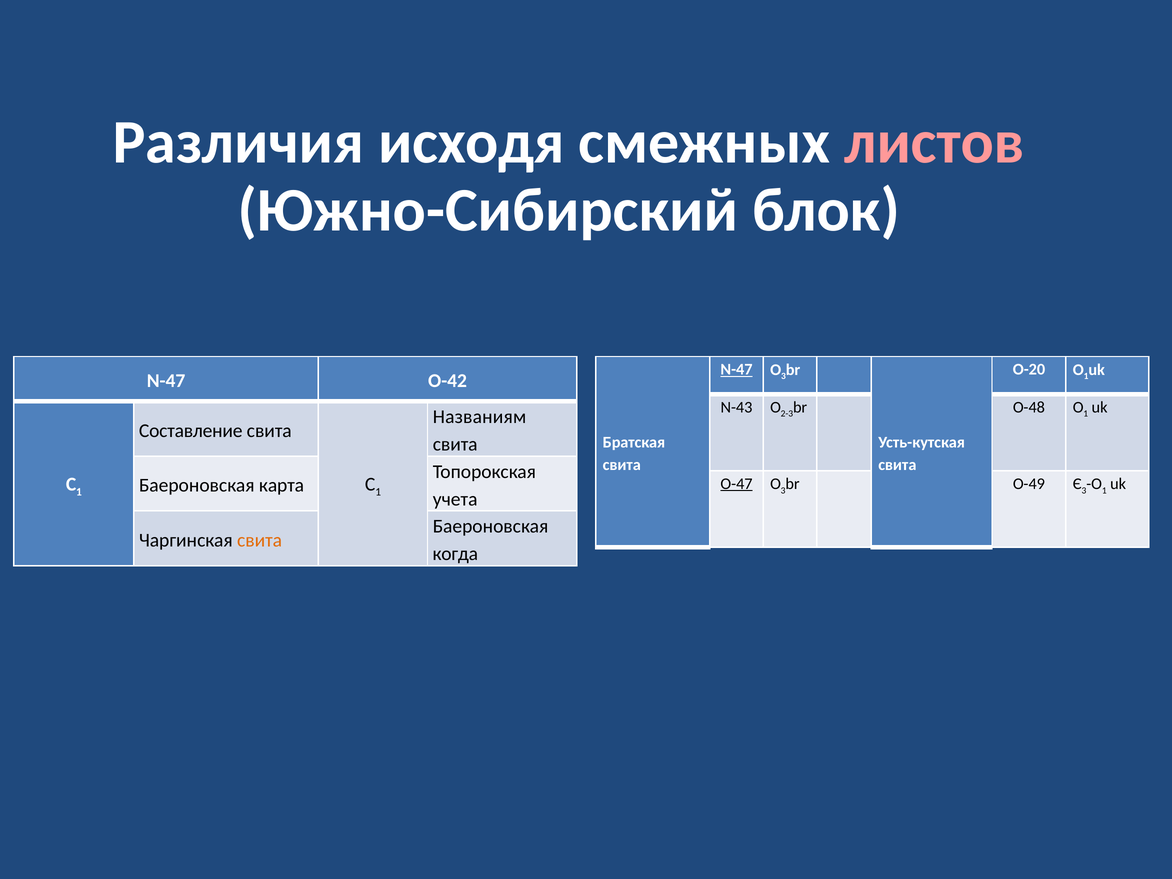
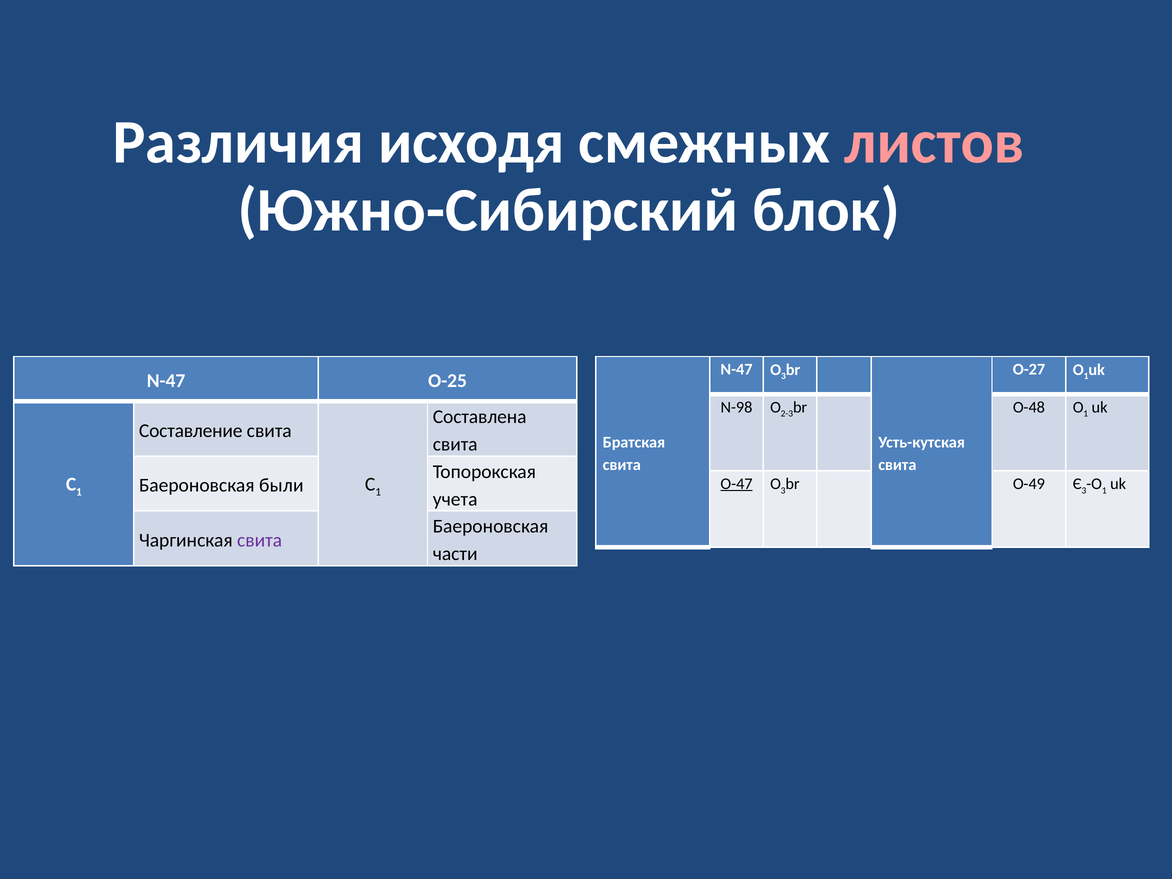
N-47 underline: present -> none (737, 369)
O-20: O-20 -> O-27 (1029, 369)
O-42: O-42 -> O-25 (448, 381)
N-43: N-43 -> N-98 (736, 407)
Названиям: Названиям -> Составлена (480, 417)
карта: карта -> были (281, 485)
свита colour: orange -> purple (260, 540)
когда: когда -> части (455, 554)
